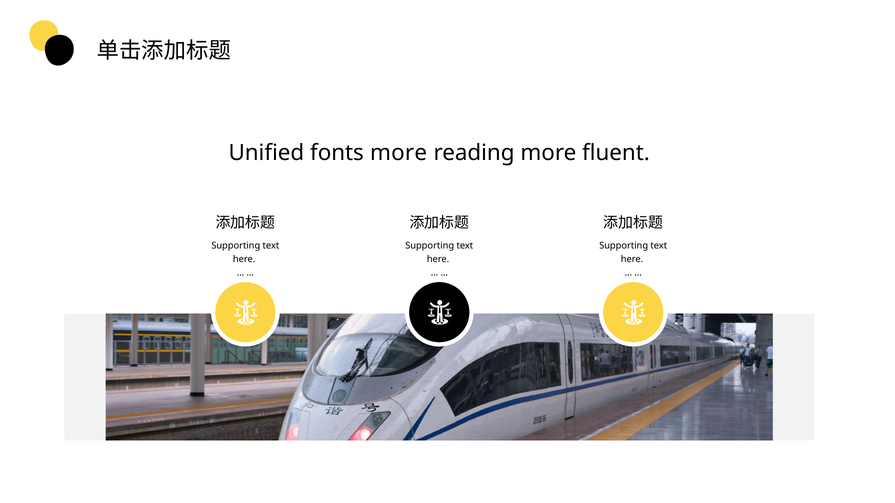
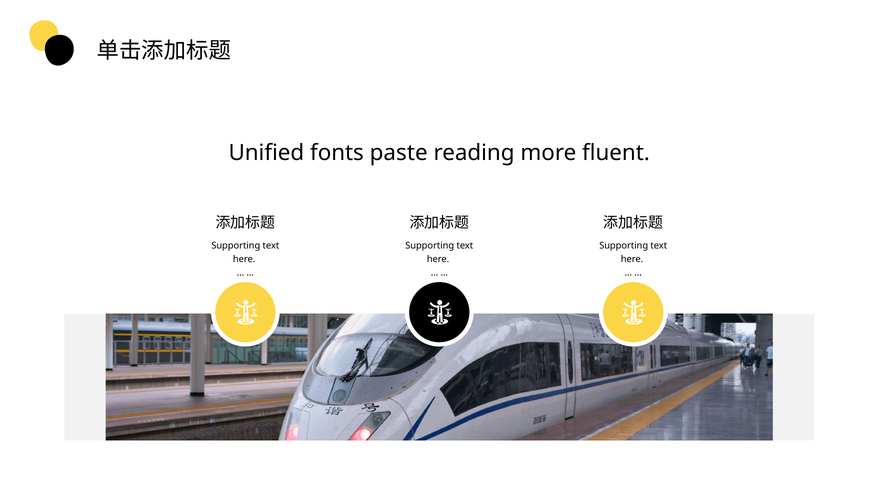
fonts more: more -> paste (399, 153)
